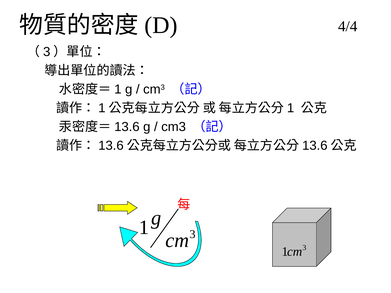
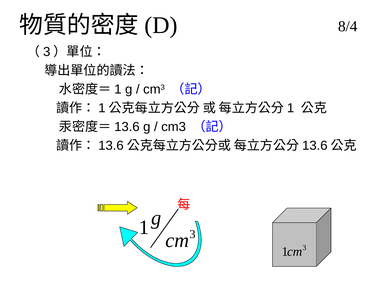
4/4: 4/4 -> 8/4 (348, 26)
